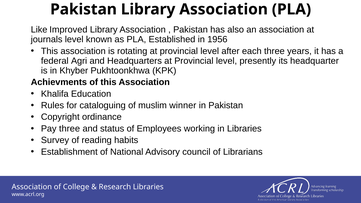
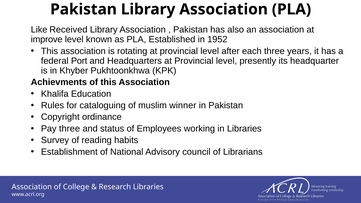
Improved: Improved -> Received (68, 30)
journals: journals -> improve (47, 39)
1956: 1956 -> 1952 (217, 39)
Agri: Agri -> Port (79, 61)
